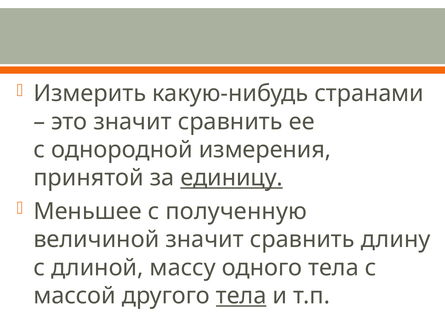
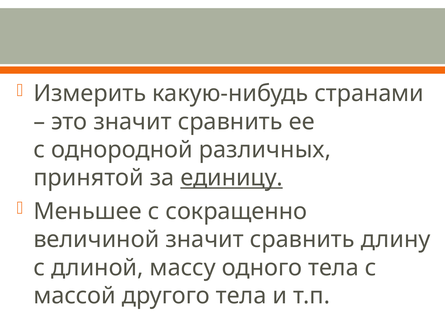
измерения: измерения -> различных (265, 150)
полученную: полученную -> сокращенно (236, 212)
тела underline: present -> none (241, 296)
